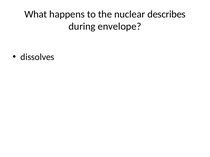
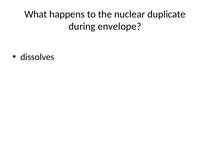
describes: describes -> duplicate (167, 14)
